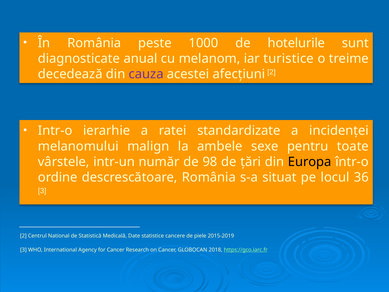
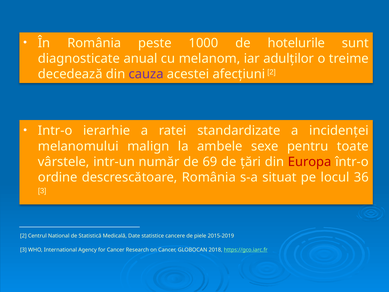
turistice: turistice -> adulţilor (289, 59)
98: 98 -> 69 (210, 162)
Europa colour: black -> red (310, 162)
